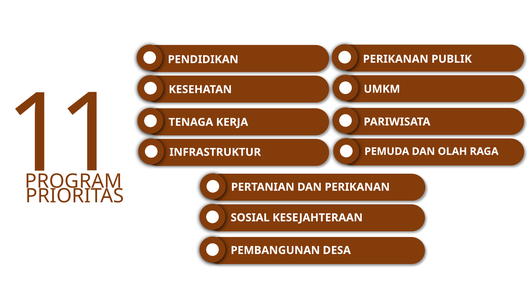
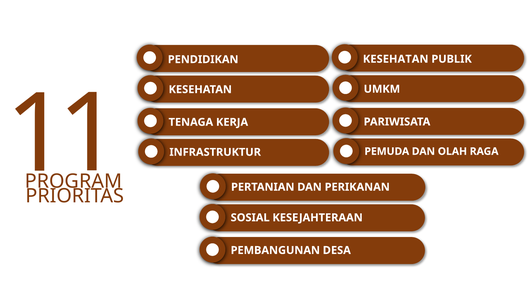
PERIKANAN: PERIKANAN -> KESEHATAN (396, 59)
